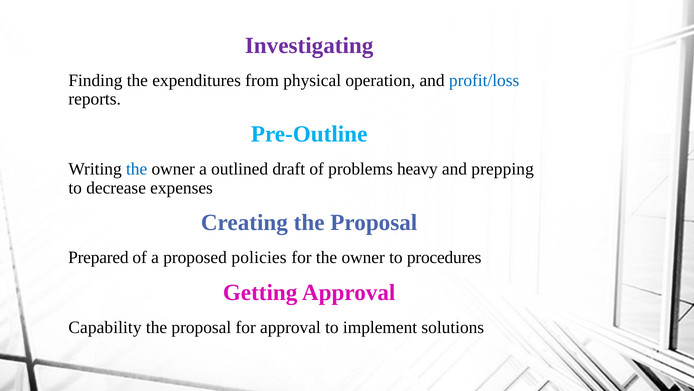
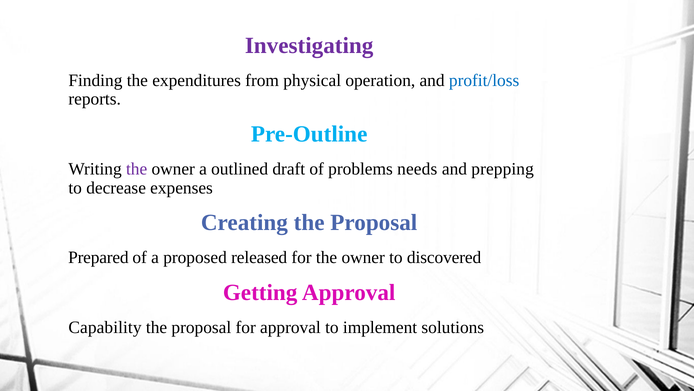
the colour: blue -> purple (137, 169)
heavy: heavy -> needs (417, 169)
policies: policies -> released (259, 257)
procedures: procedures -> discovered (444, 257)
